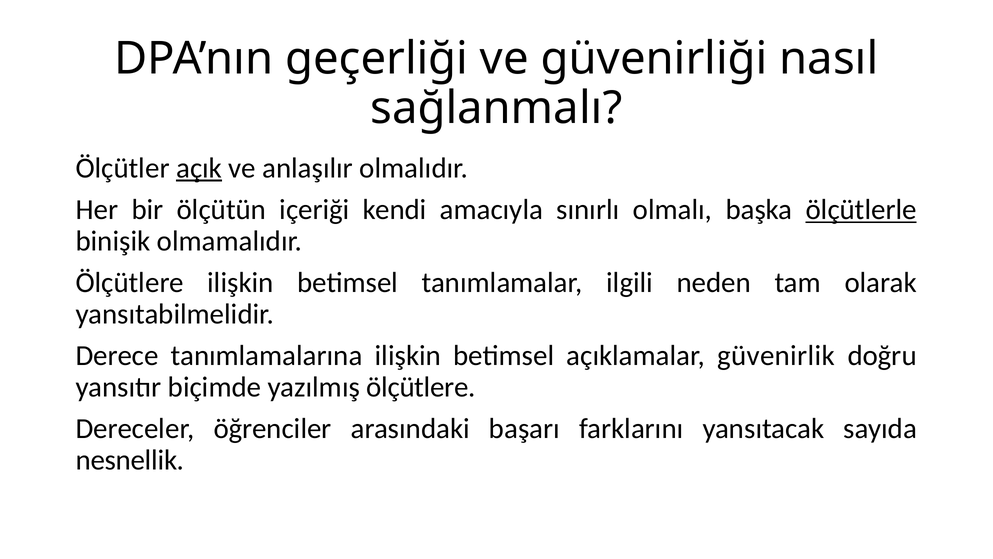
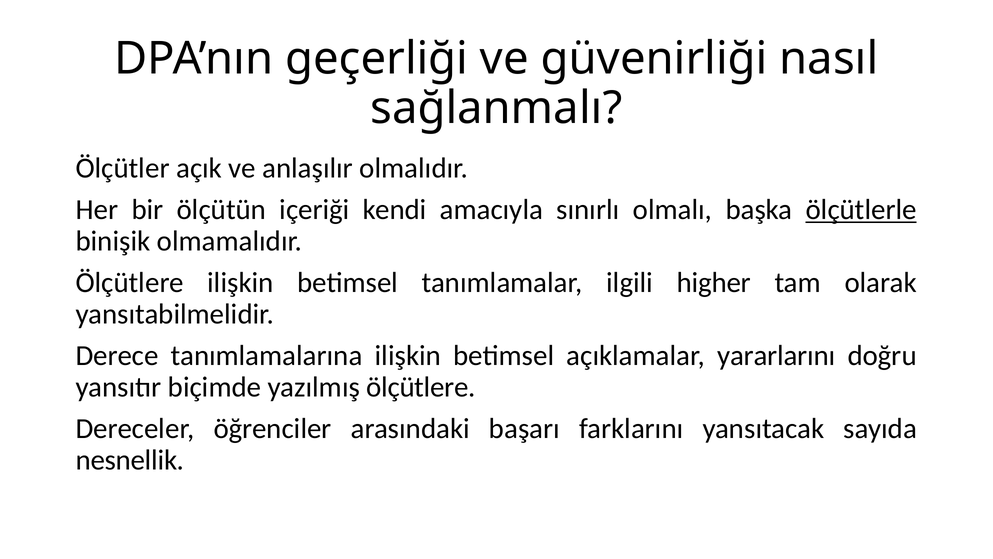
açık underline: present -> none (199, 168)
neden: neden -> higher (714, 282)
güvenirlik: güvenirlik -> yararlarını (776, 355)
